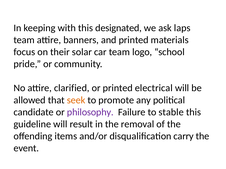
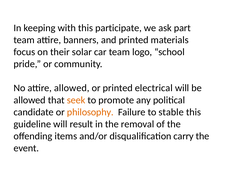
designated: designated -> participate (119, 28)
laps: laps -> part (182, 28)
attire clarified: clarified -> allowed (72, 88)
philosophy colour: purple -> orange (90, 112)
